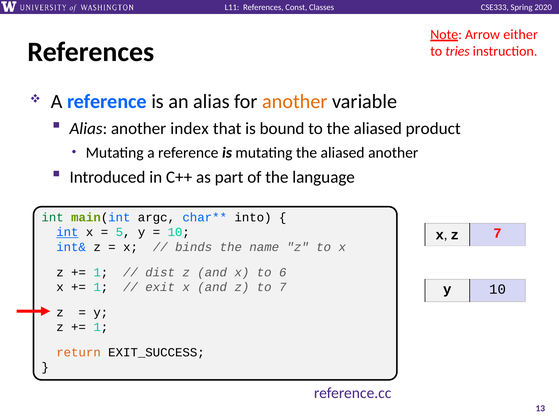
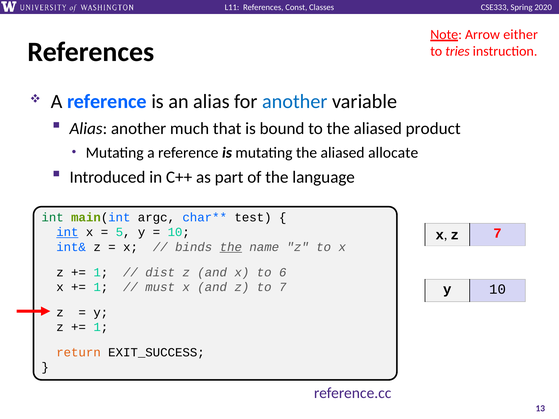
another colour: orange -> blue (295, 102)
index: index -> much (190, 129)
aliased another: another -> allocate (393, 153)
into: into -> test (253, 217)
the underline: none -> present (231, 247)
exit: exit -> must (160, 287)
